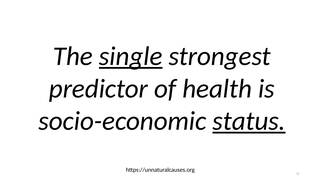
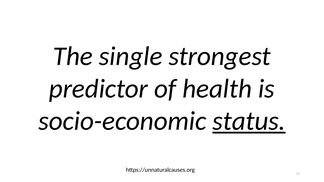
single underline: present -> none (131, 56)
